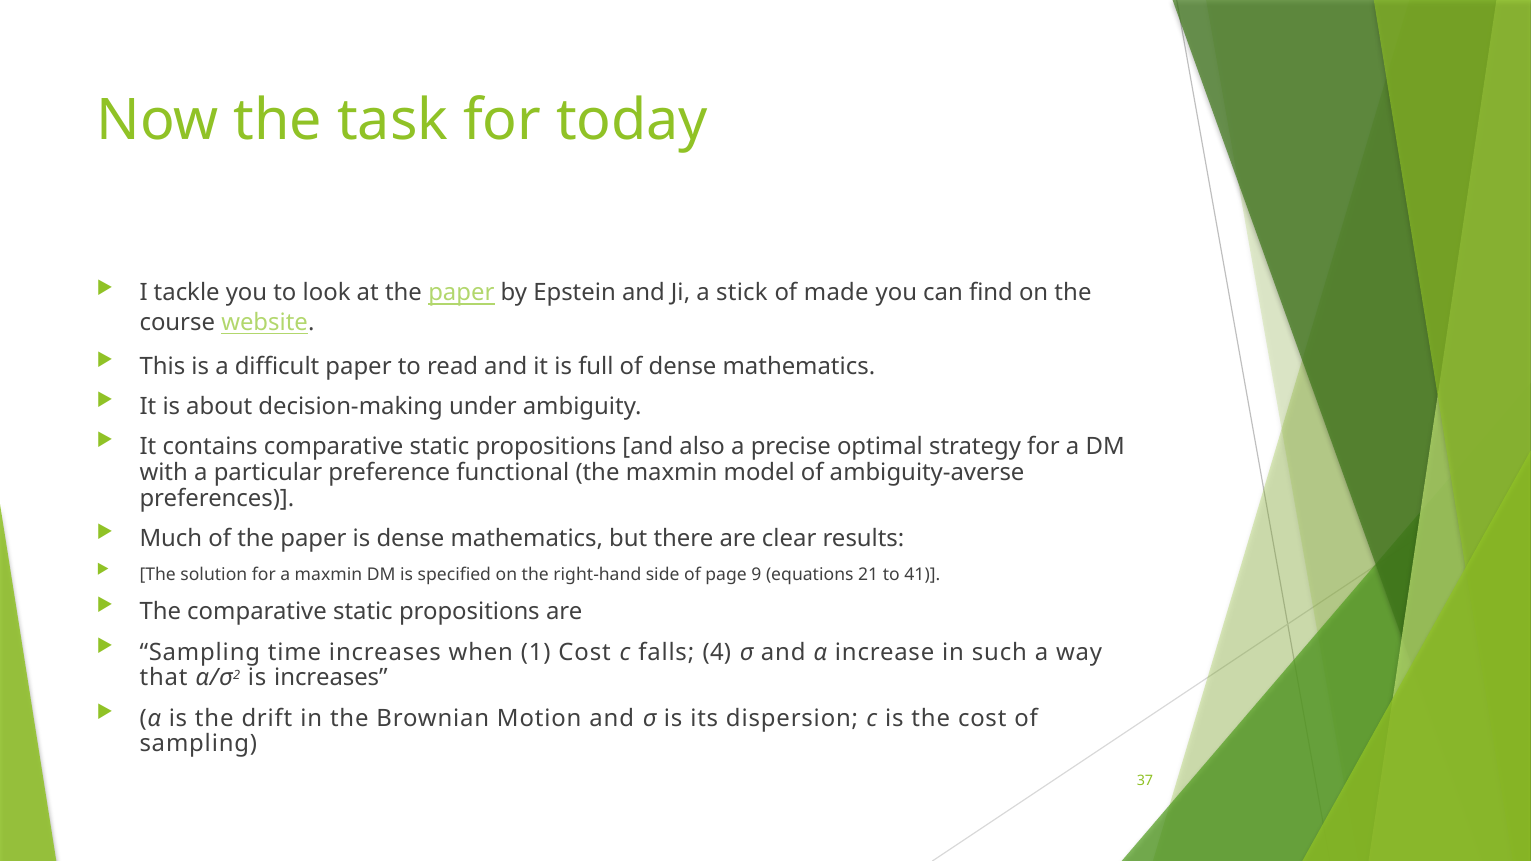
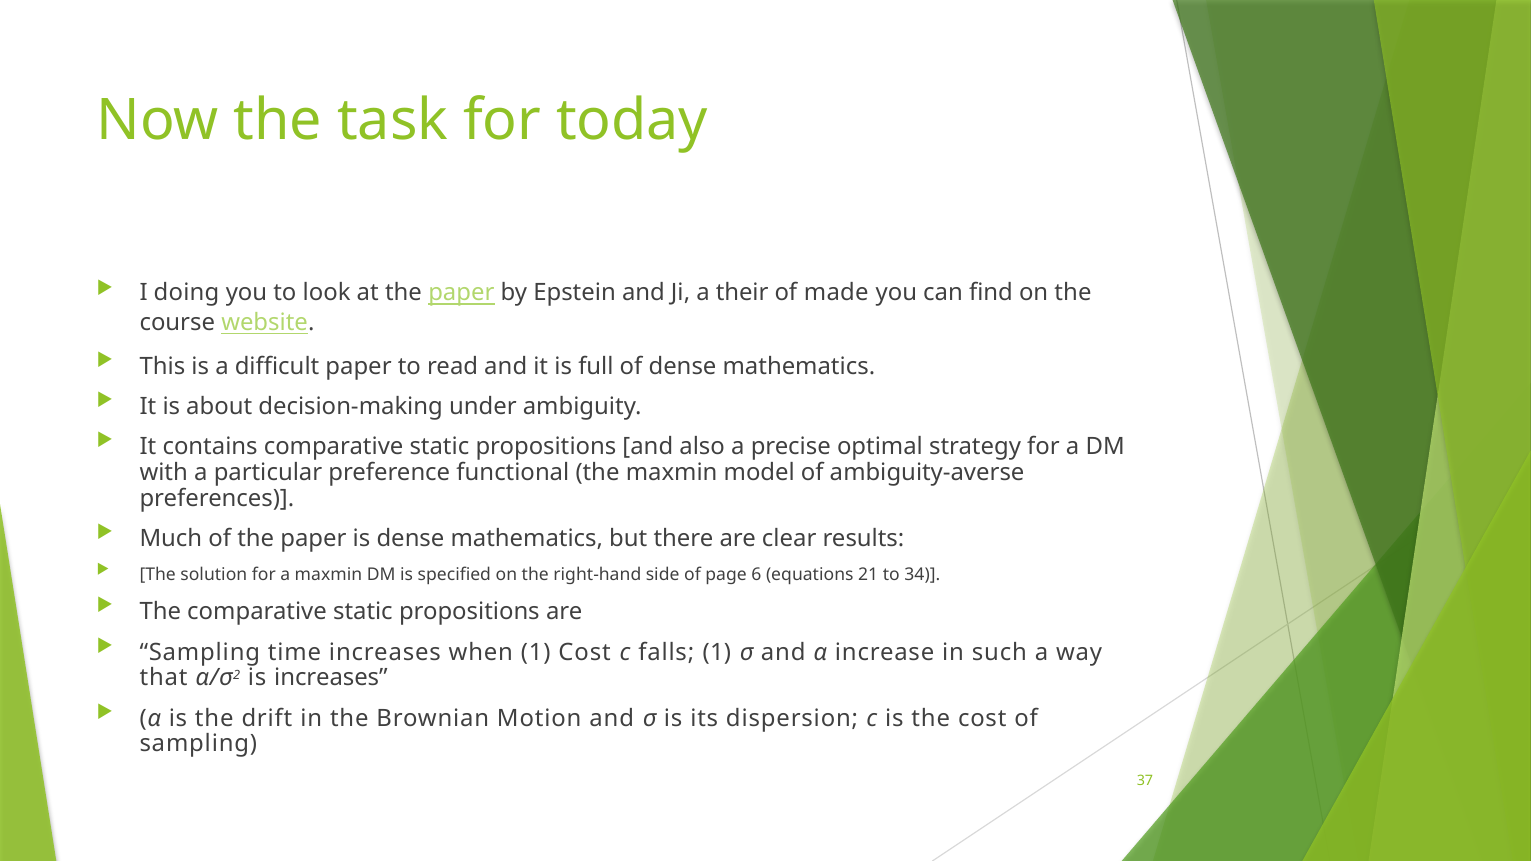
tackle: tackle -> doing (187, 293)
stick: stick -> their (742, 293)
9: 9 -> 6 (756, 575)
41: 41 -> 34 (922, 575)
falls 4: 4 -> 1 (717, 652)
